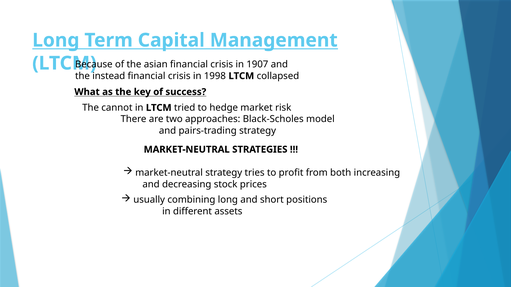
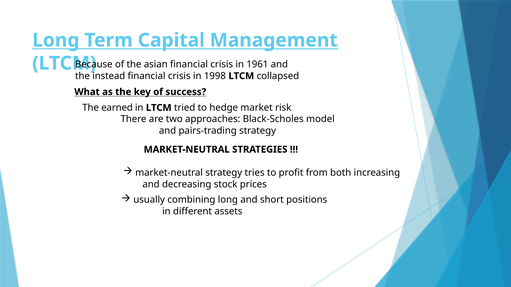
1907: 1907 -> 1961 (257, 65)
cannot: cannot -> earned (117, 108)
